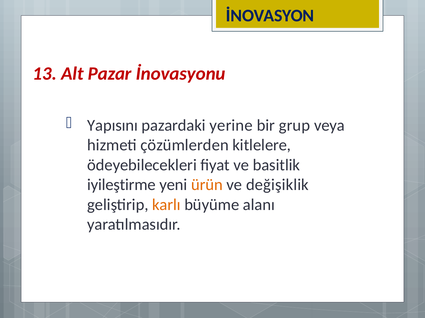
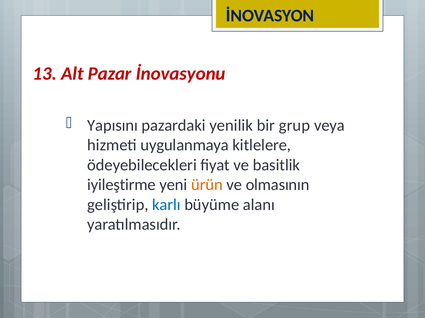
yerine: yerine -> yenilik (231, 126)
çözümlerden: çözümlerden -> uygulanmaya (185, 146)
değişiklik: değişiklik -> olmasının (278, 185)
karlı colour: orange -> blue (166, 205)
